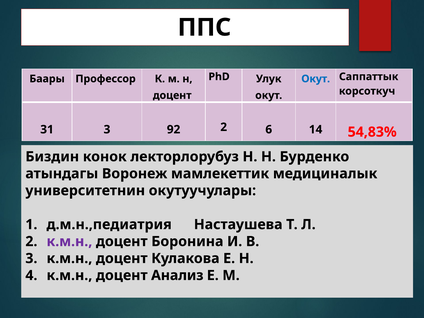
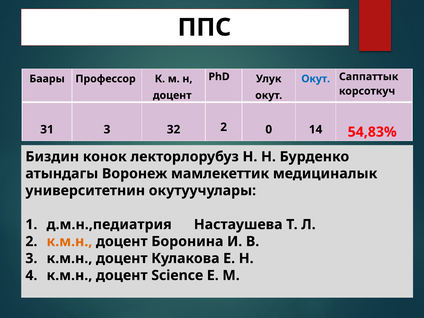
92: 92 -> 32 (174, 130)
6: 6 -> 0 (269, 130)
к.м.н colour: purple -> orange (69, 241)
Анализ: Анализ -> Science (177, 275)
